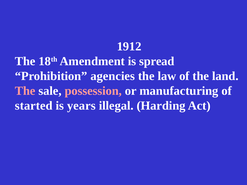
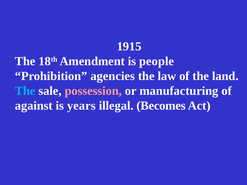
1912: 1912 -> 1915 (129, 47)
spread: spread -> people (157, 61)
The colour: pink -> light blue (25, 91)
started: started -> against (34, 106)
Harding: Harding -> Becomes (161, 106)
